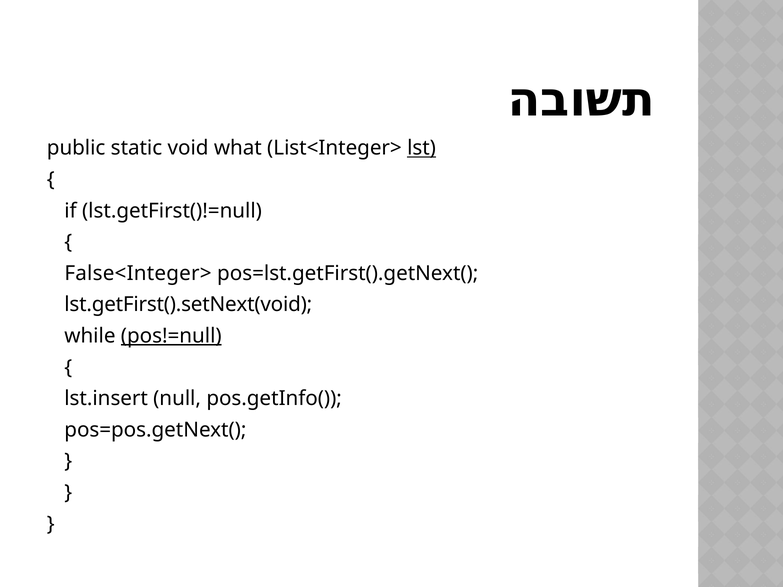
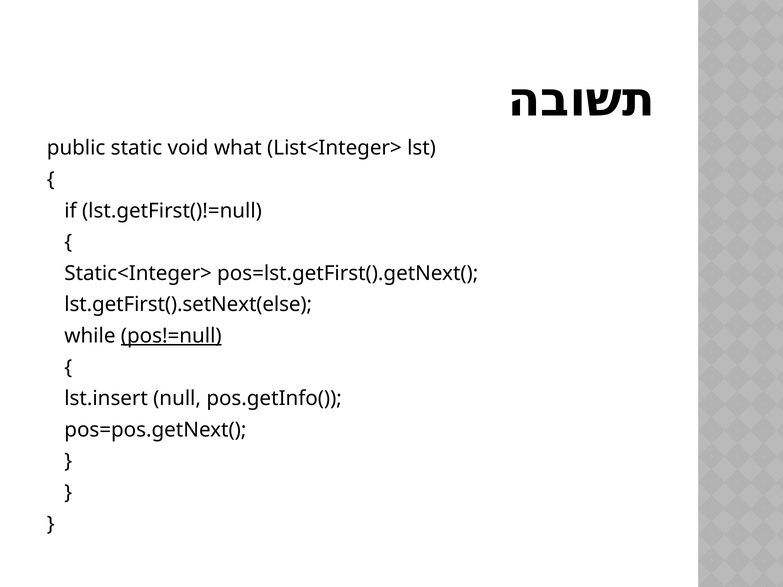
lst underline: present -> none (422, 148)
False<Integer>: False<Integer> -> Static<Integer> (138, 273)
lst.getFirst().setNext(void: lst.getFirst().setNext(void -> lst.getFirst().setNext(else (188, 305)
